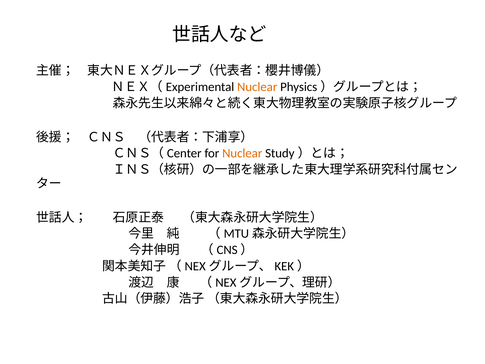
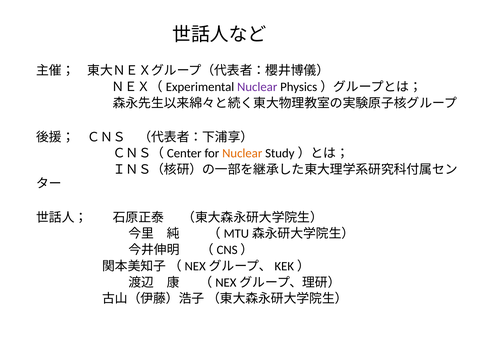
Nuclear colour: orange -> purple (257, 87)
